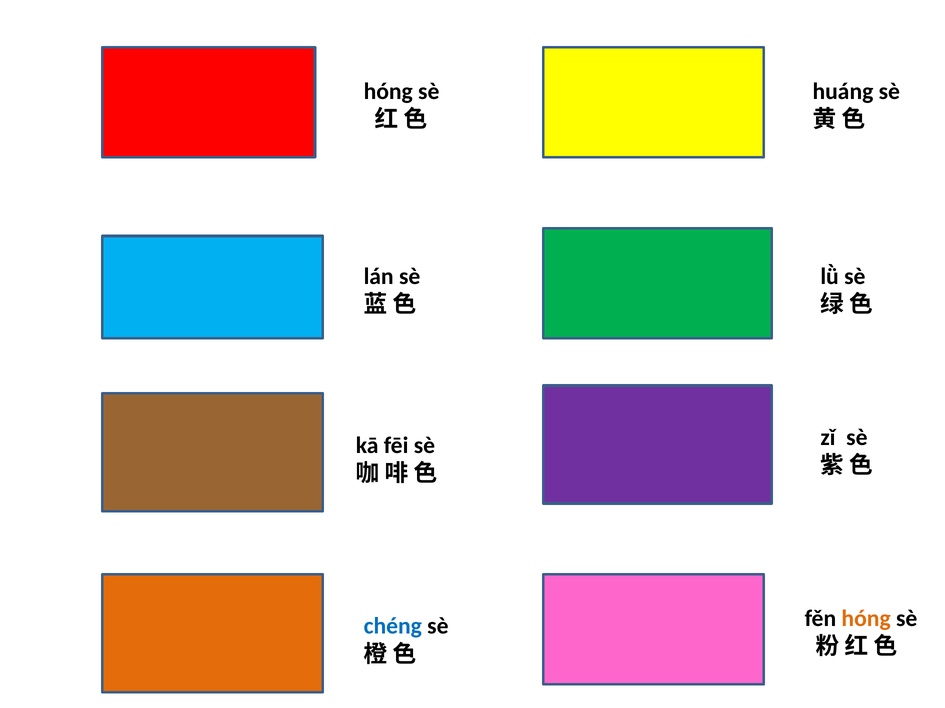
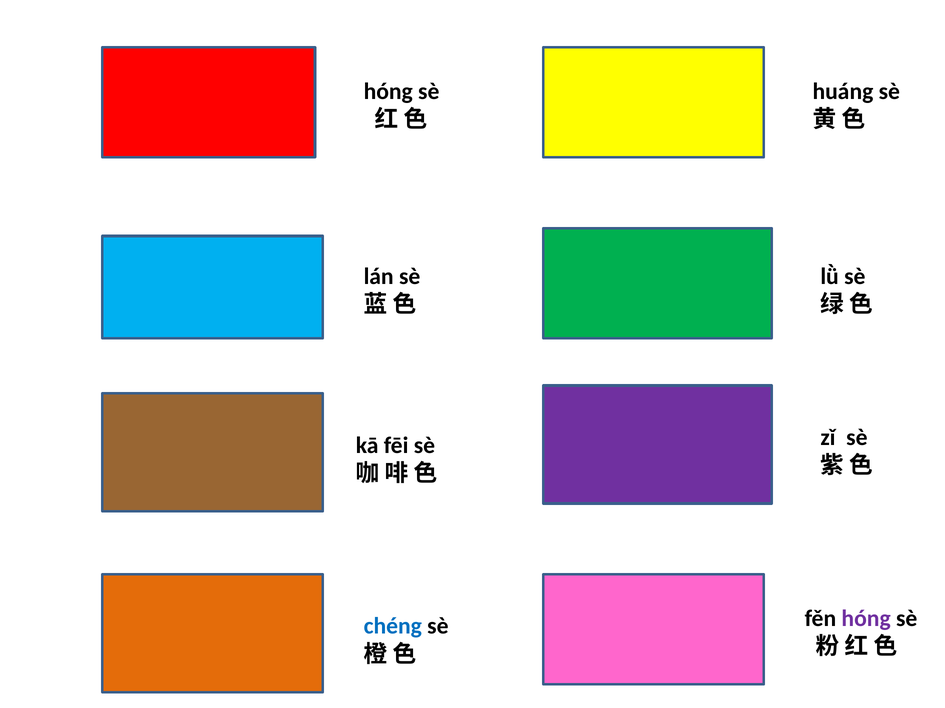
hóng colour: orange -> purple (866, 619)
